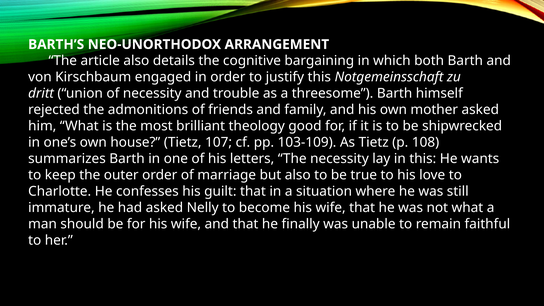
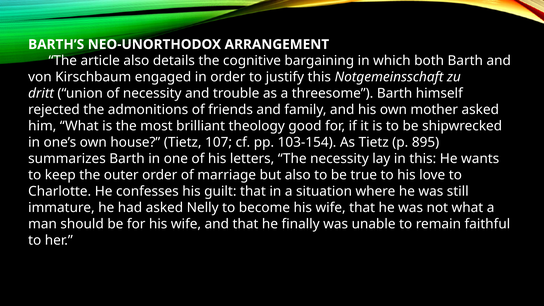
103-109: 103-109 -> 103-154 (307, 142)
108: 108 -> 895 (426, 142)
